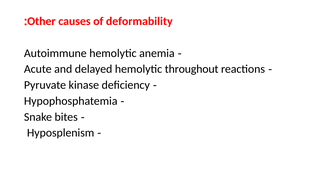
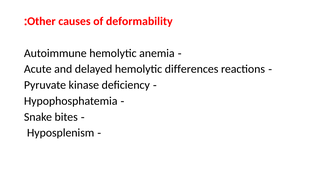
throughout: throughout -> differences (192, 69)
